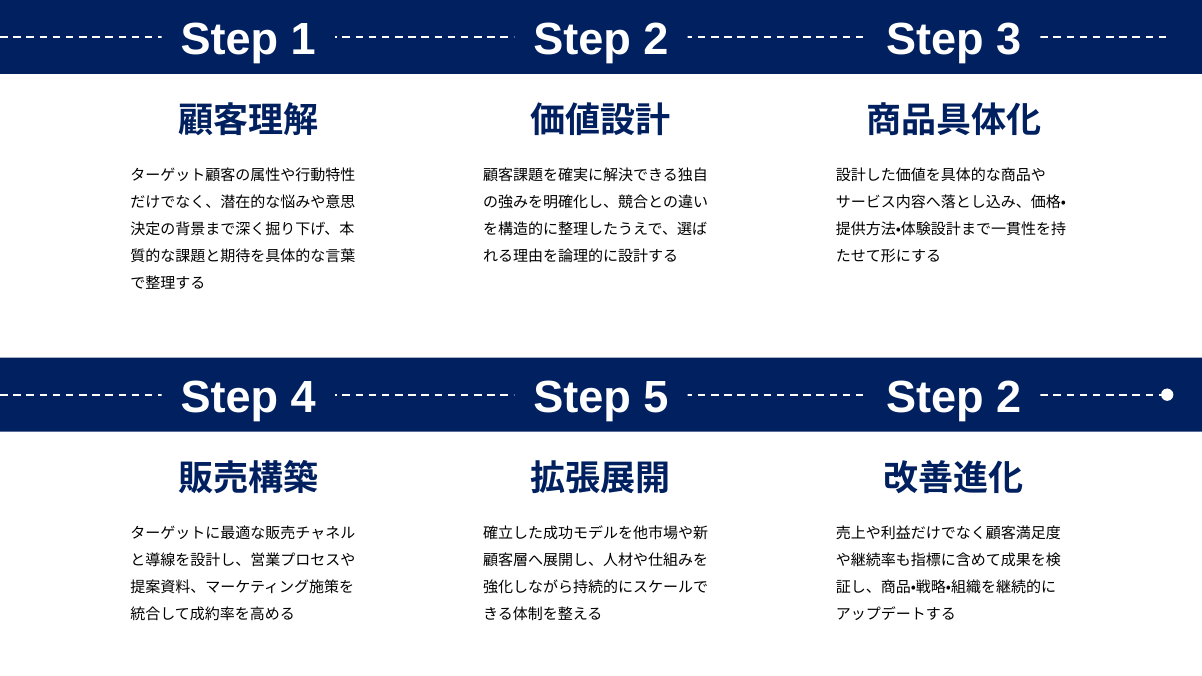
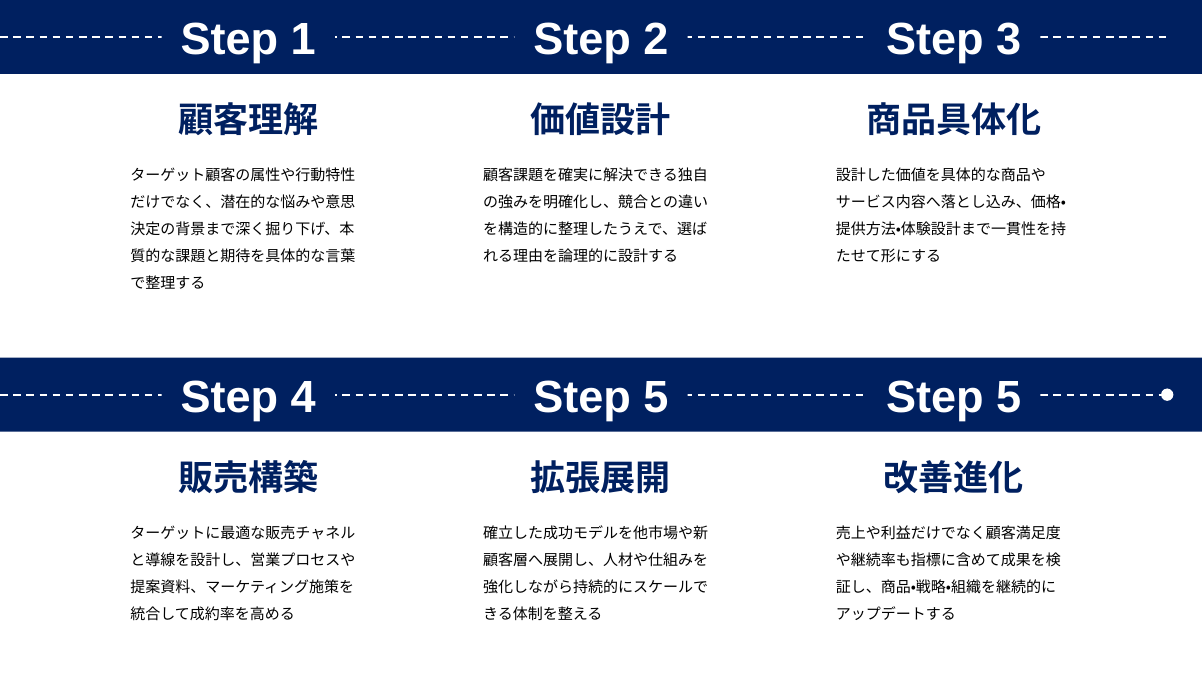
2: 2 -> 5 (1009, 398)
